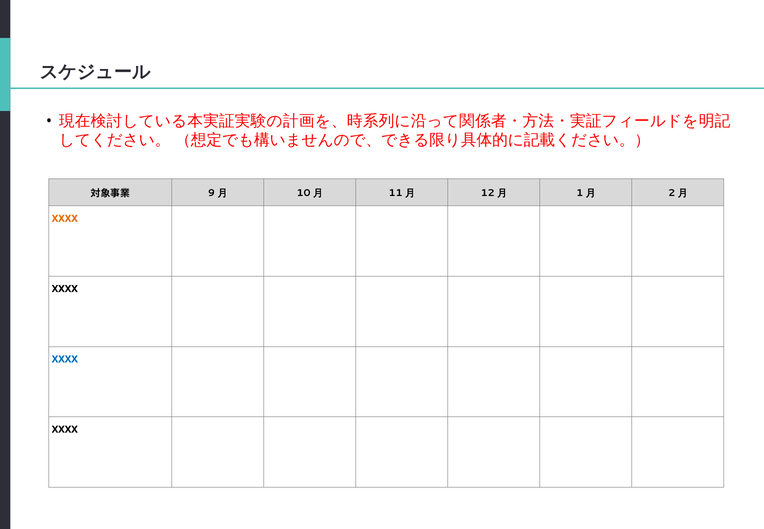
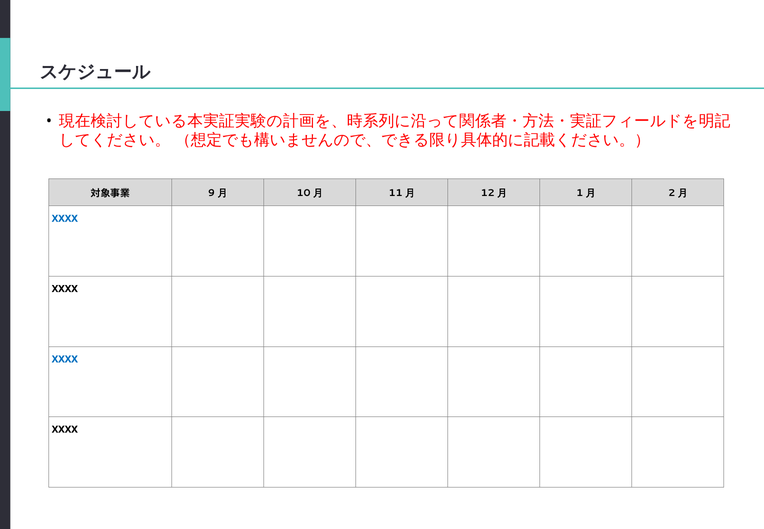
XXXX colour: orange -> blue (65, 218)
